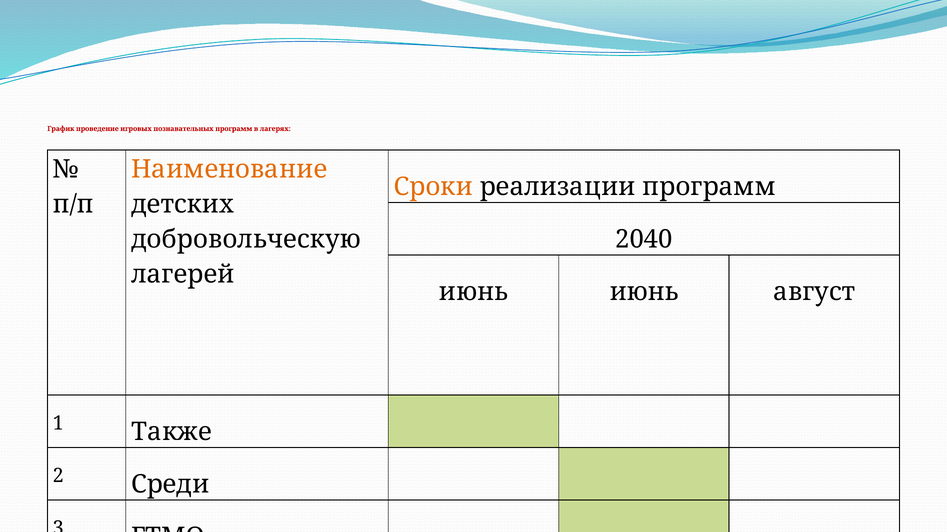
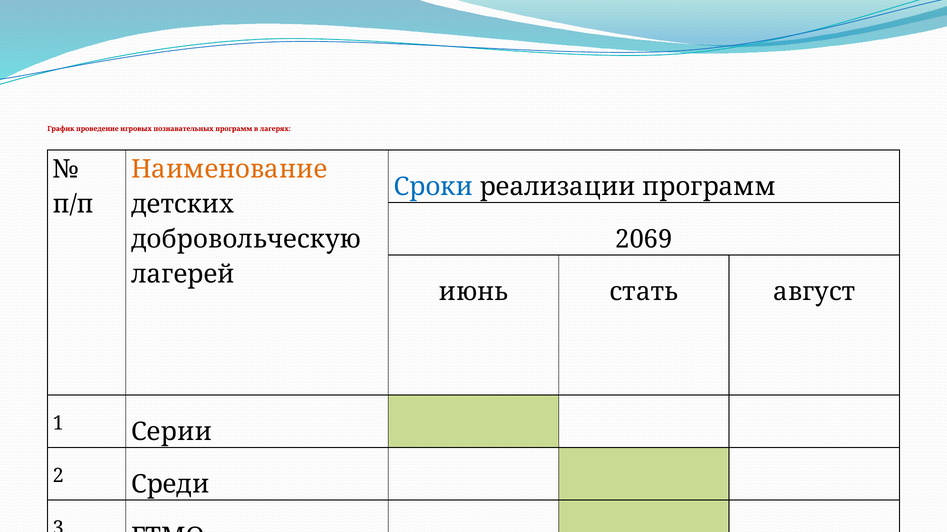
Сроки colour: orange -> blue (433, 187)
2040: 2040 -> 2069 (644, 239)
июнь июнь: июнь -> стать (644, 292)
Также: Также -> Серии (172, 432)
